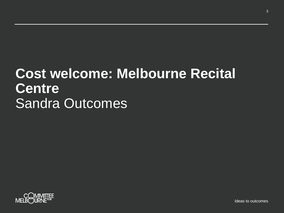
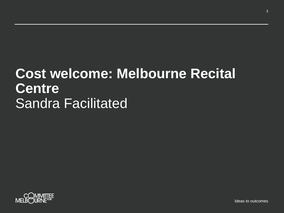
Sandra Outcomes: Outcomes -> Facilitated (96, 103)
